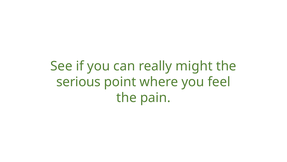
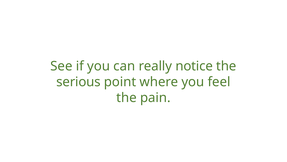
might: might -> notice (194, 66)
